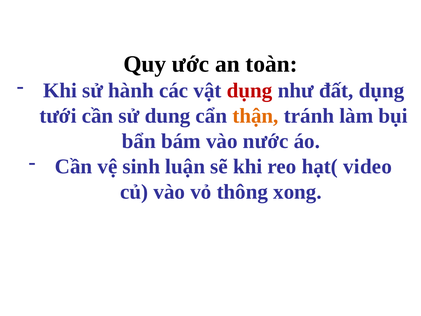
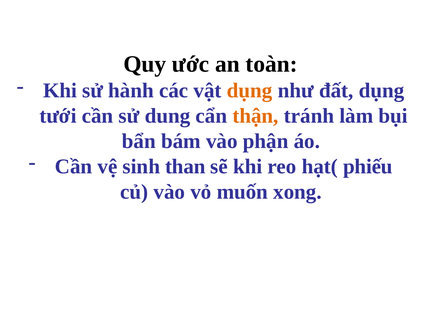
dụng colour: red -> orange (250, 91)
nước: nước -> phận (266, 141)
luận: luận -> than (185, 166)
video: video -> phiếu (368, 166)
thông: thông -> muốn (242, 192)
